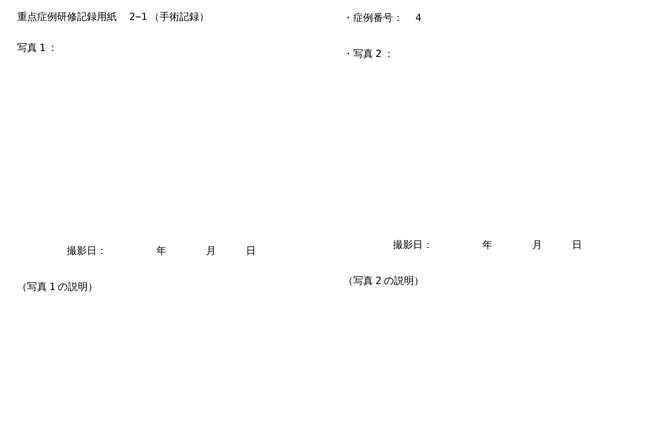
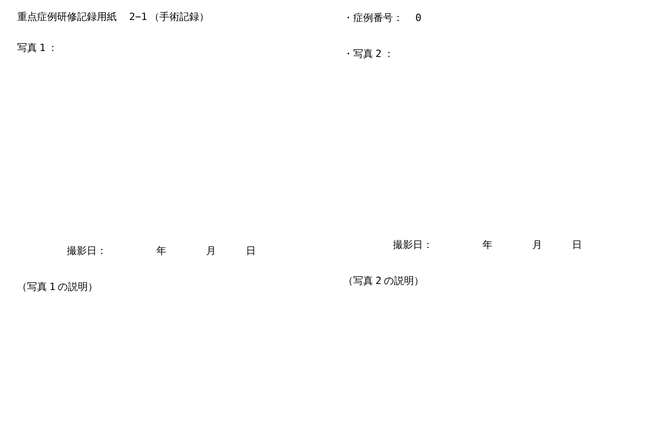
4: 4 -> 0 (418, 18)
